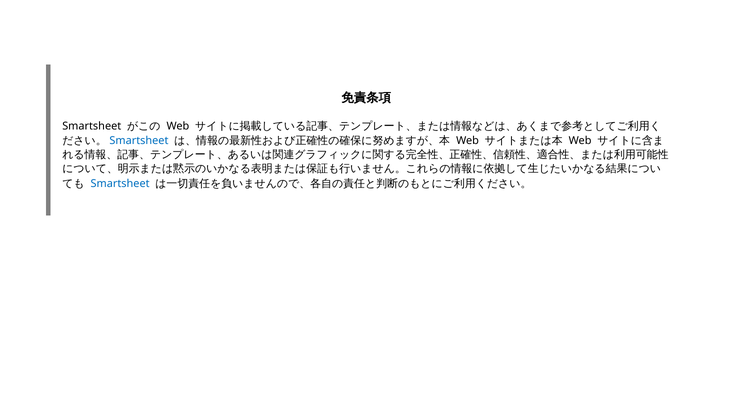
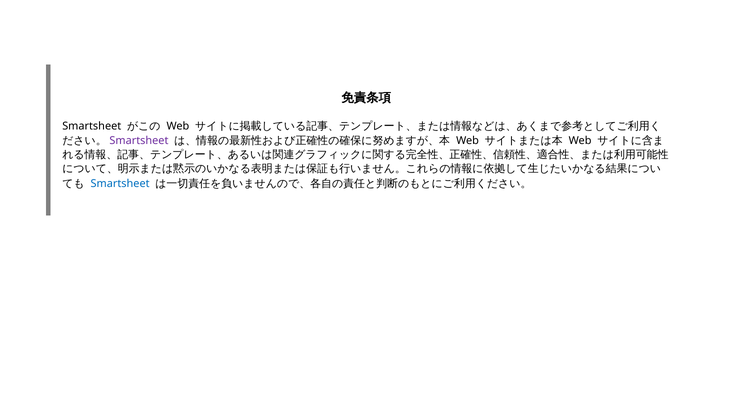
Smartsheet colour: blue -> purple (139, 141)
